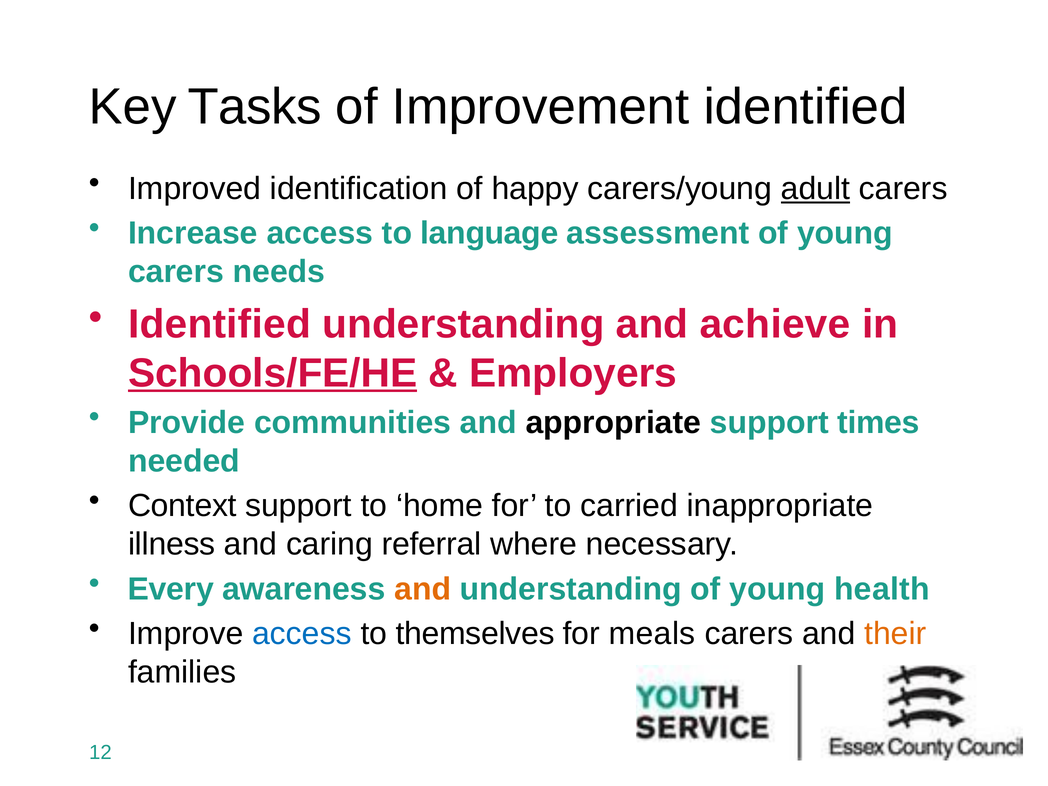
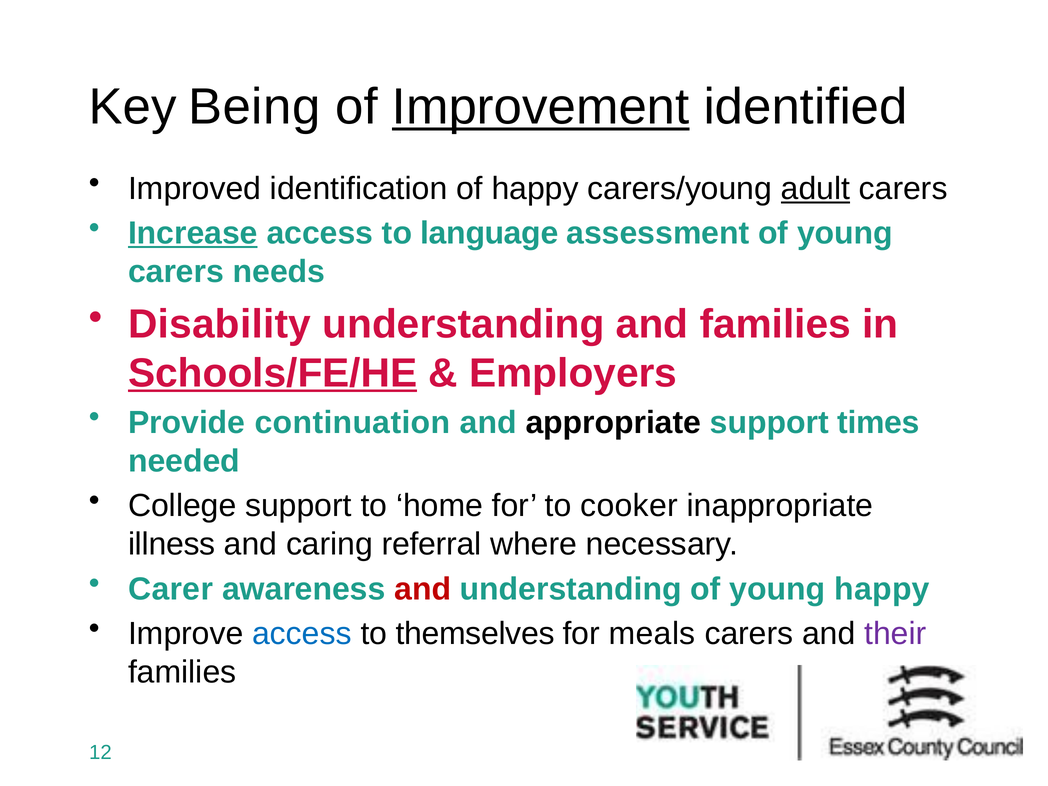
Tasks: Tasks -> Being (254, 107)
Improvement underline: none -> present (541, 107)
Increase underline: none -> present (193, 233)
Identified: Identified -> Disability (220, 324)
and achieve: achieve -> families (775, 324)
communities: communities -> continuation (352, 423)
Context: Context -> College (182, 506)
carried: carried -> cooker (629, 506)
Every: Every -> Carer (171, 589)
and colour: orange -> red (423, 589)
young health: health -> happy (882, 589)
their colour: orange -> purple (895, 634)
